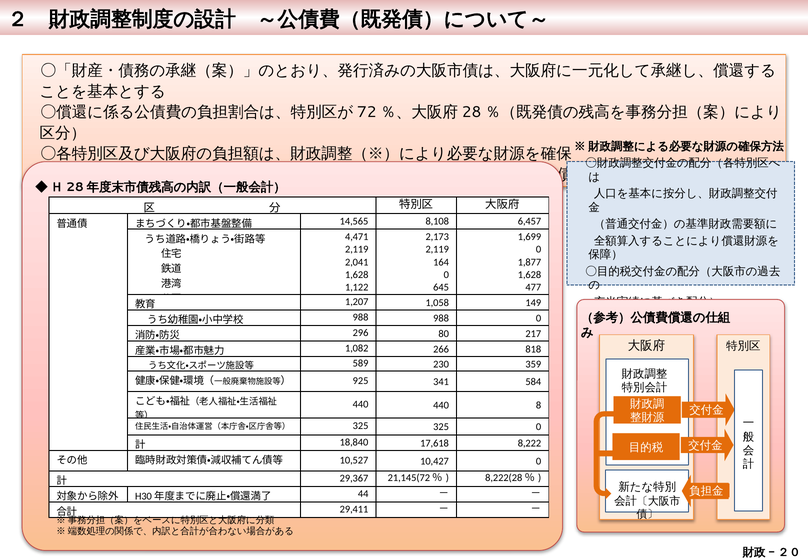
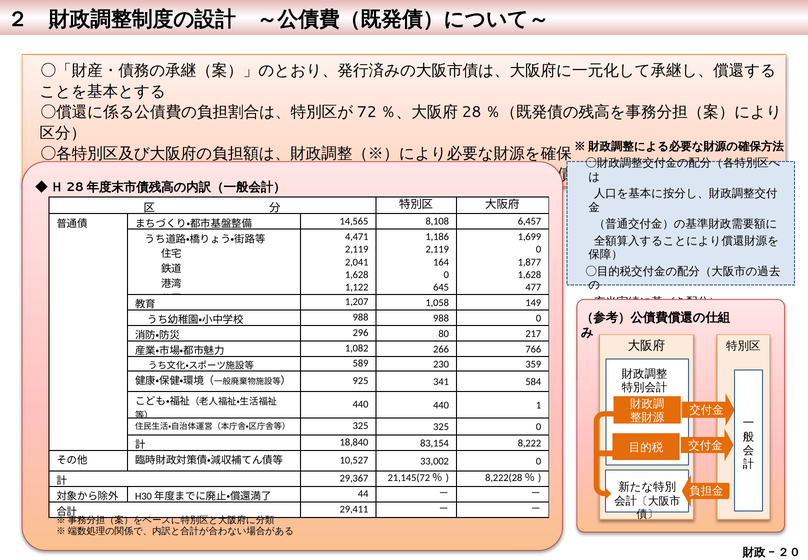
2,173: 2,173 -> 1,186 (437, 237)
818: 818 -> 766 (533, 349)
8: 8 -> 1 (539, 405)
17,618: 17,618 -> 83,154 (435, 443)
10,427: 10,427 -> 33,002 (435, 461)
